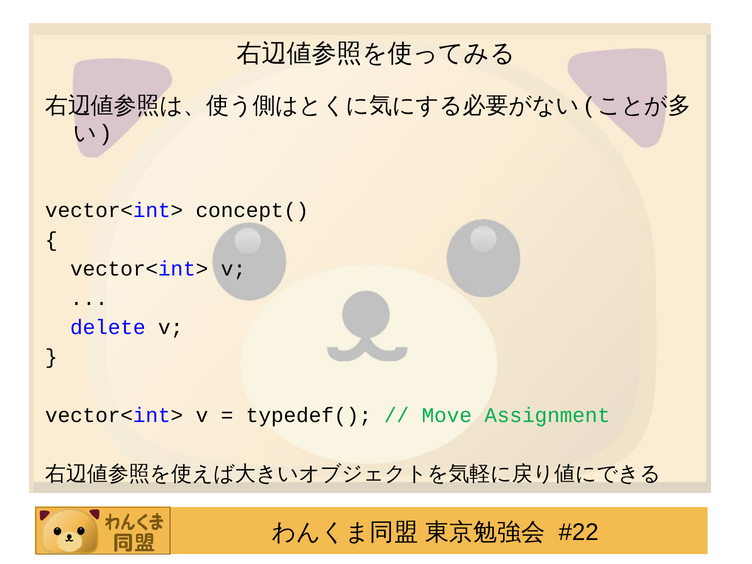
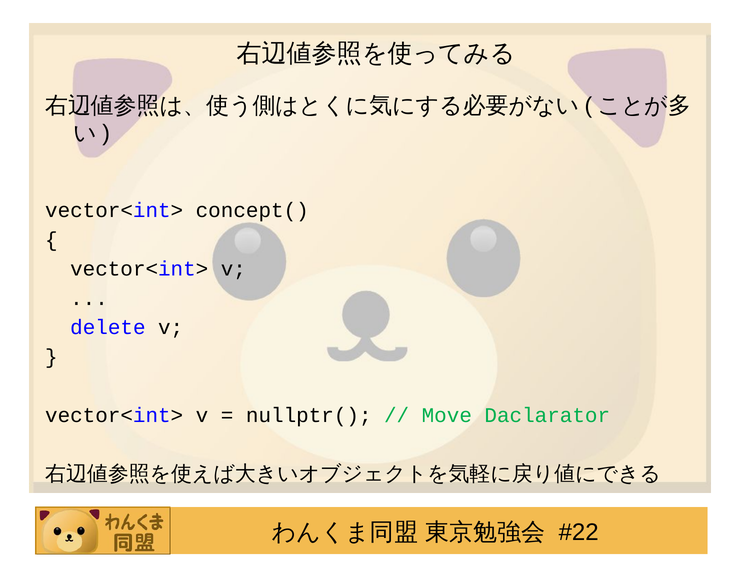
typedef(: typedef( -> nullptr( (309, 415)
Assignment: Assignment -> Daclarator (547, 415)
